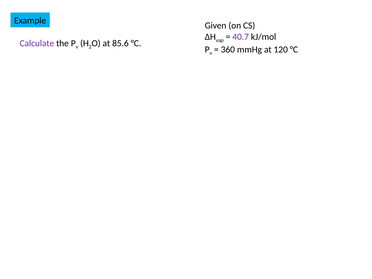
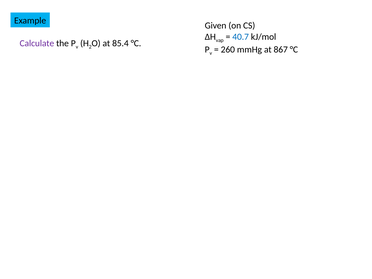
40.7 colour: purple -> blue (241, 37)
85.6: 85.6 -> 85.4 (120, 43)
360: 360 -> 260 (228, 49)
120: 120 -> 867 (281, 49)
